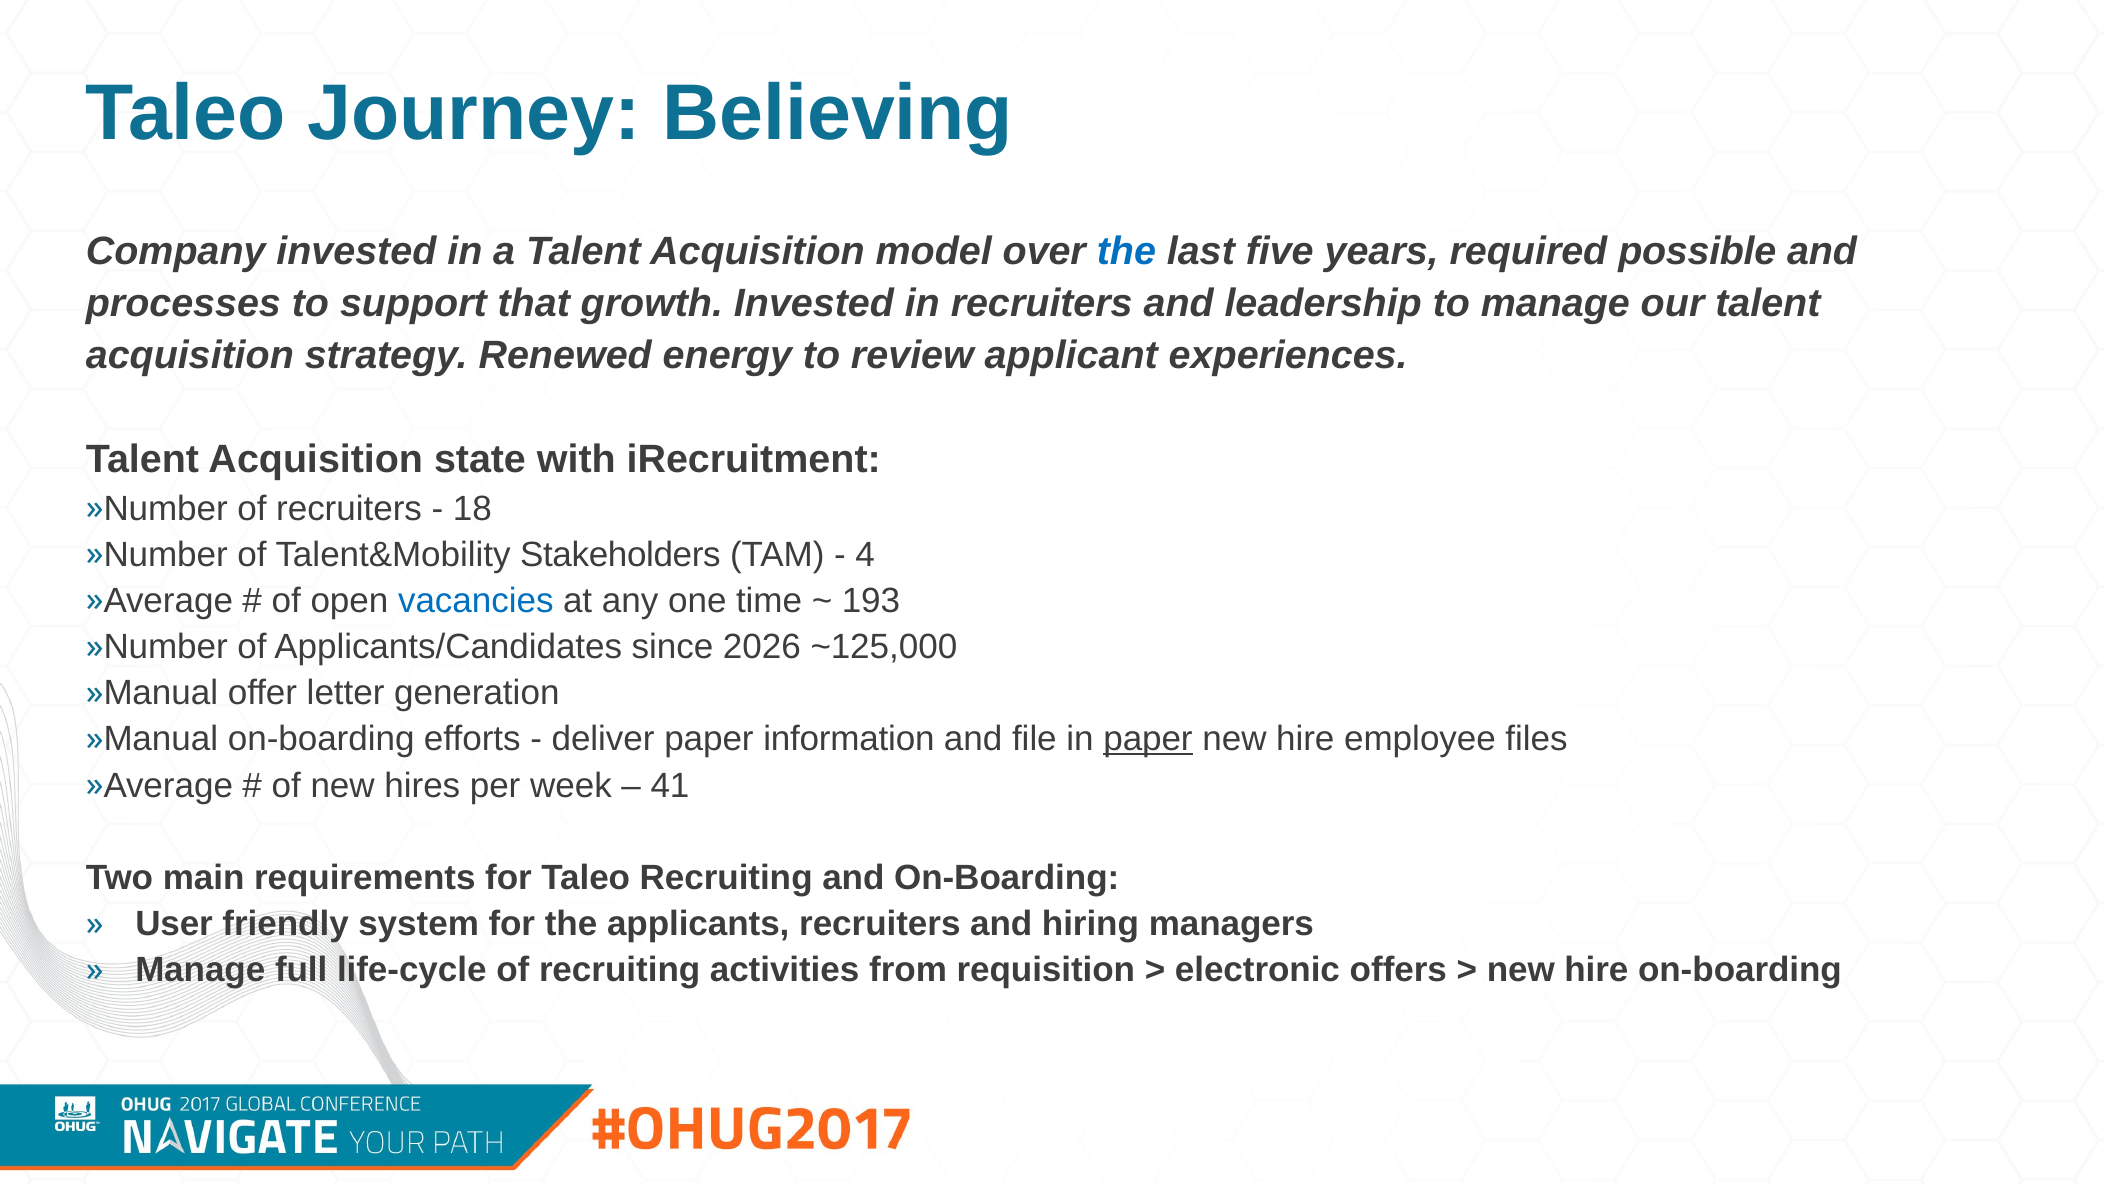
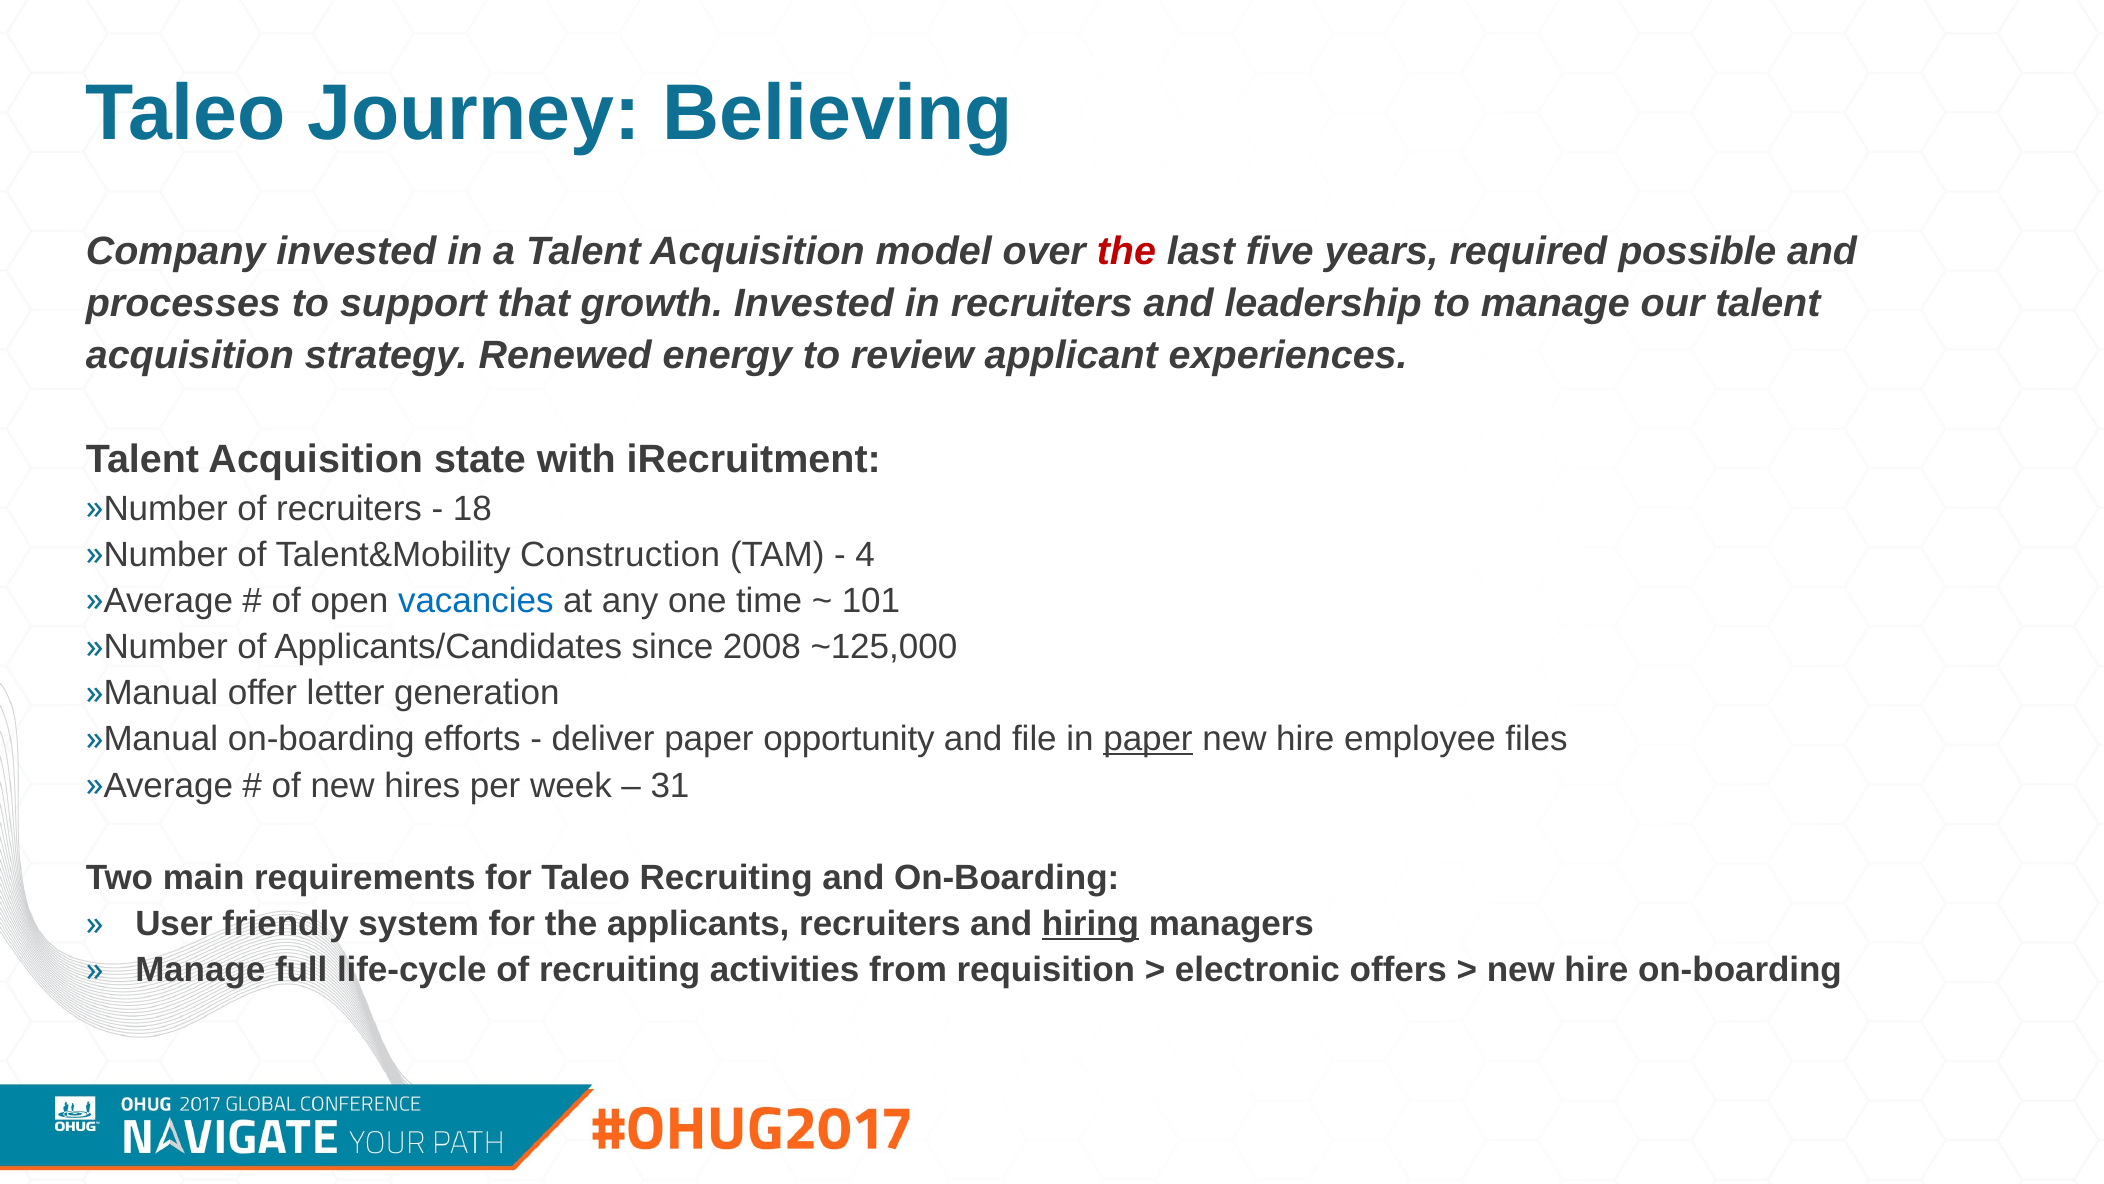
the colour: blue -> red (1126, 252)
Stakeholders: Stakeholders -> Construction (620, 555)
193: 193 -> 101 (871, 601)
2026: 2026 -> 2008 (762, 647)
information: information -> opportunity (849, 739)
41: 41 -> 31 (670, 785)
hiring underline: none -> present (1090, 924)
